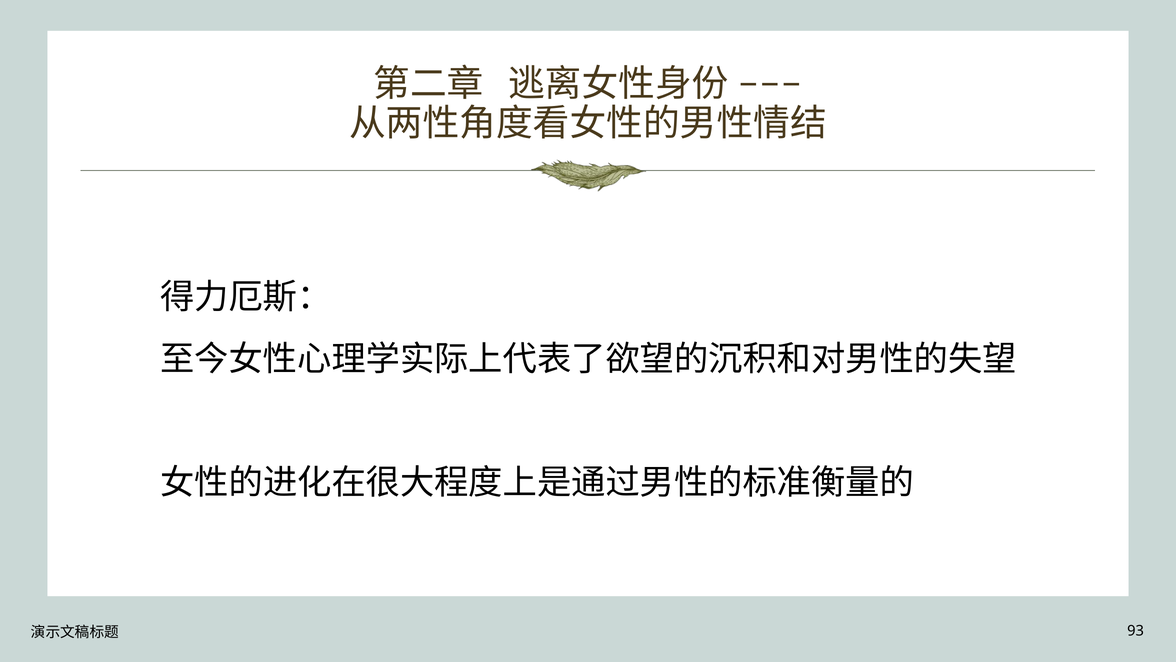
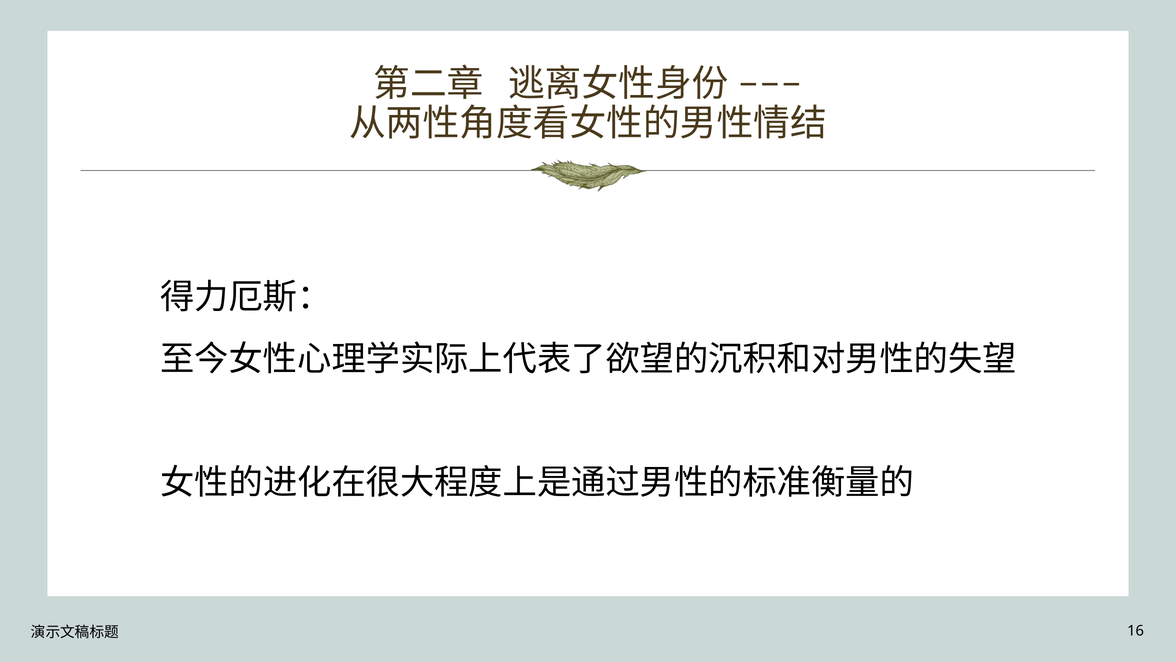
93: 93 -> 16 (1136, 631)
